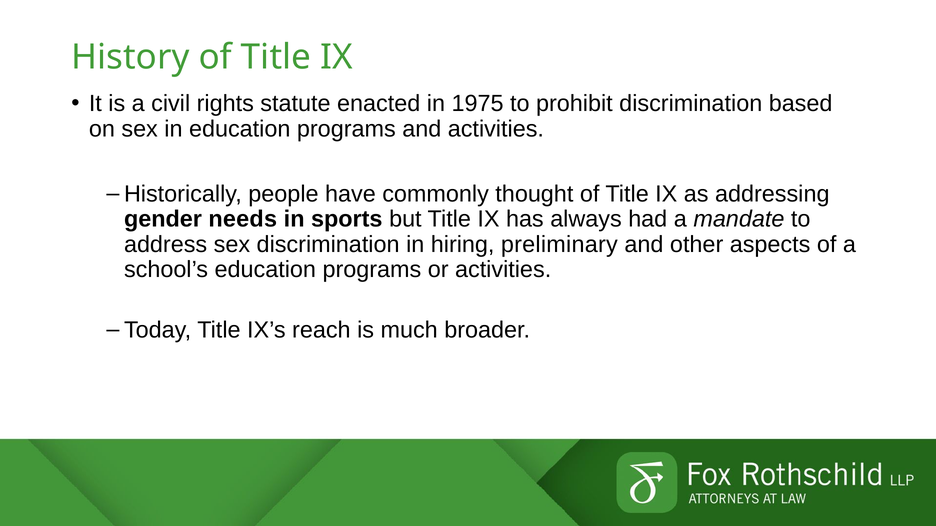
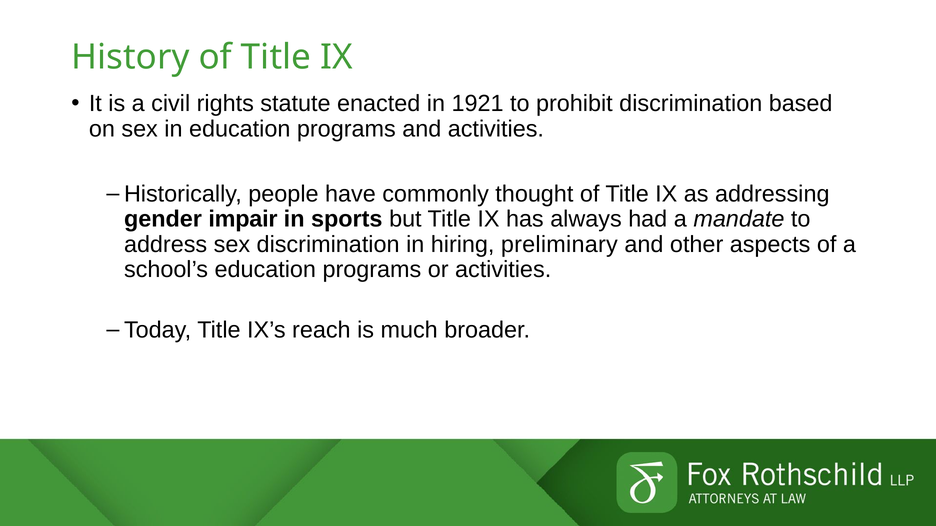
1975: 1975 -> 1921 (478, 104)
needs: needs -> impair (243, 219)
